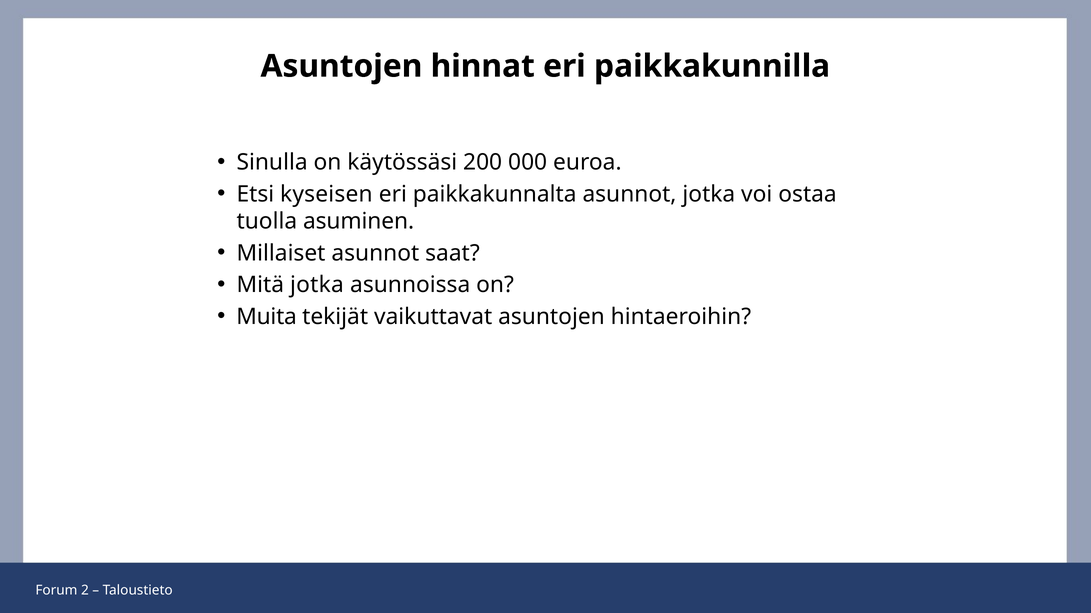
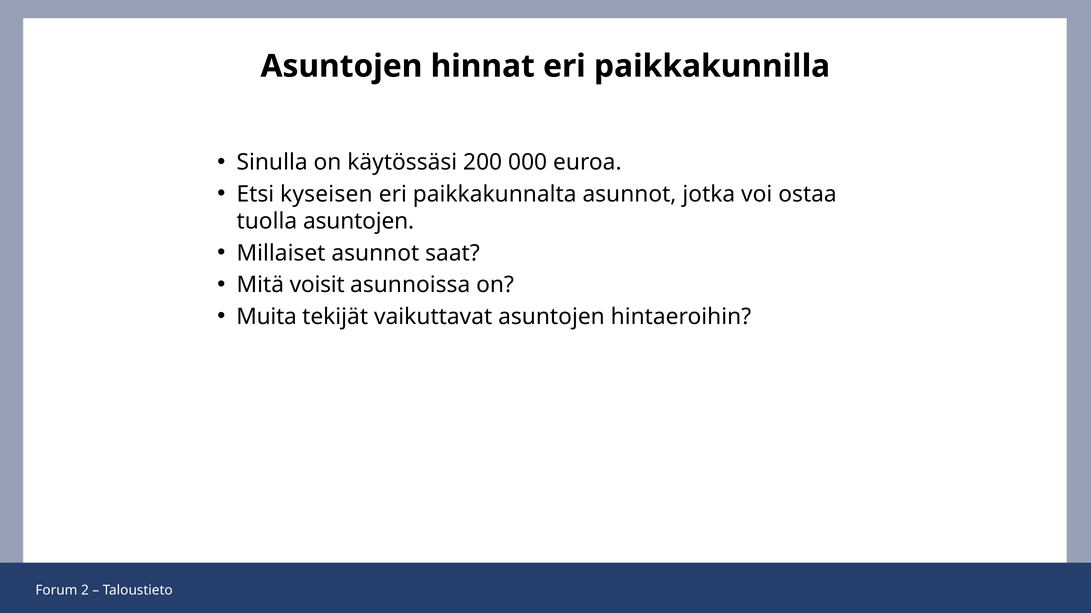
tuolla asuminen: asuminen -> asuntojen (359, 222)
Mitä jotka: jotka -> voisit (317, 285)
